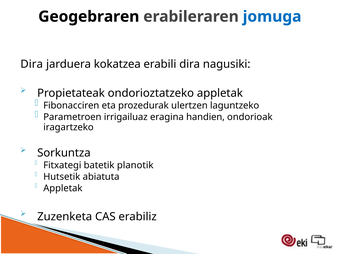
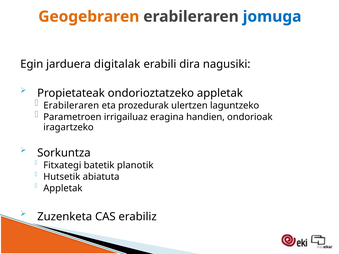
Geogebraren colour: black -> orange (89, 17)
Dira: Dira -> Egin (32, 64)
kokatzea: kokatzea -> digitalak (117, 64)
Fibonacciren: Fibonacciren -> Erabileraren (71, 106)
